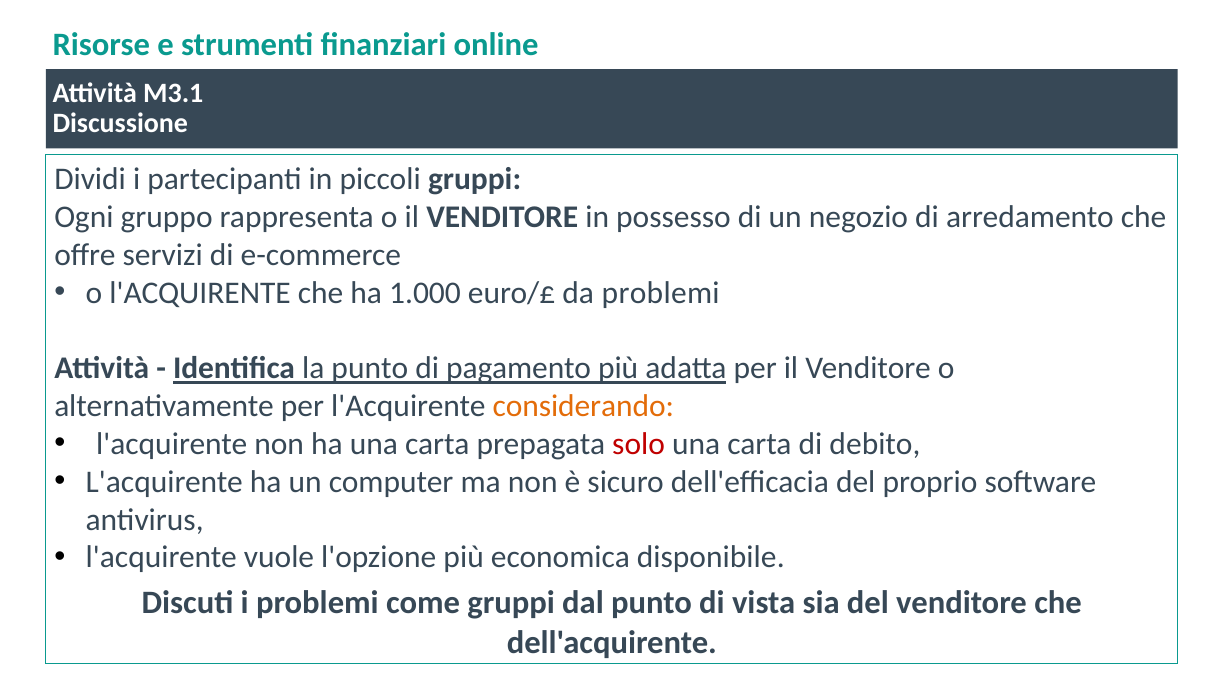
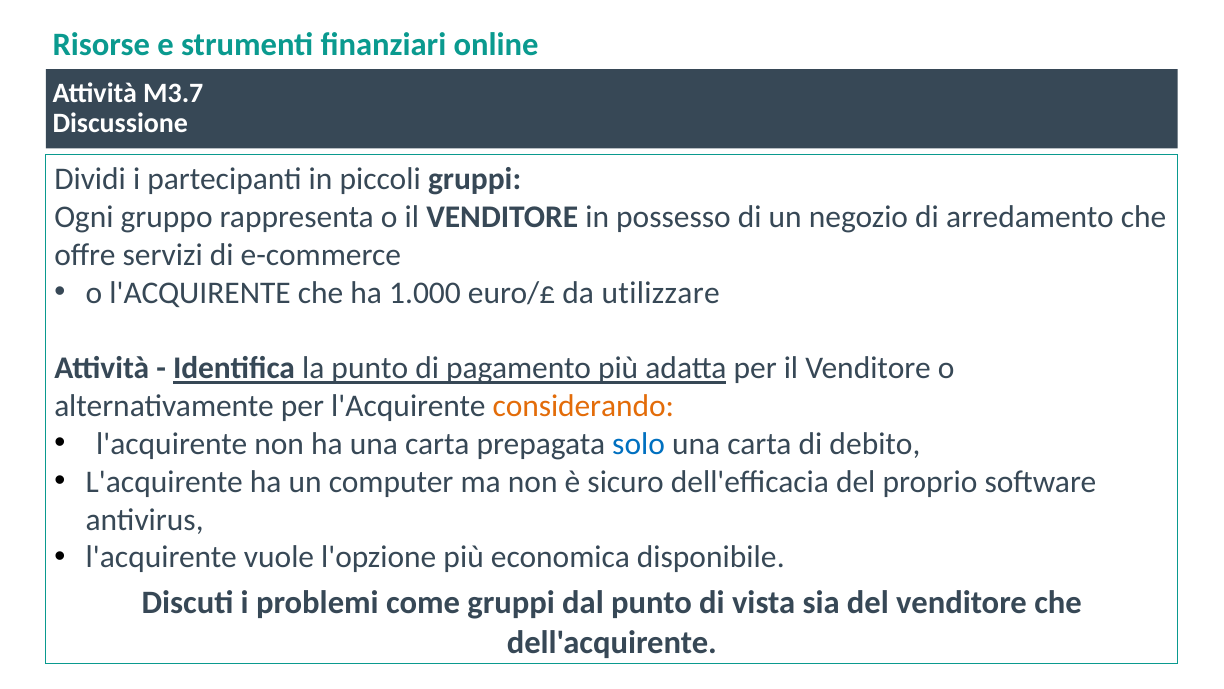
M3.1: M3.1 -> M3.7 (173, 93)
da problemi: problemi -> utilizzare (661, 293)
solo colour: red -> blue (639, 444)
